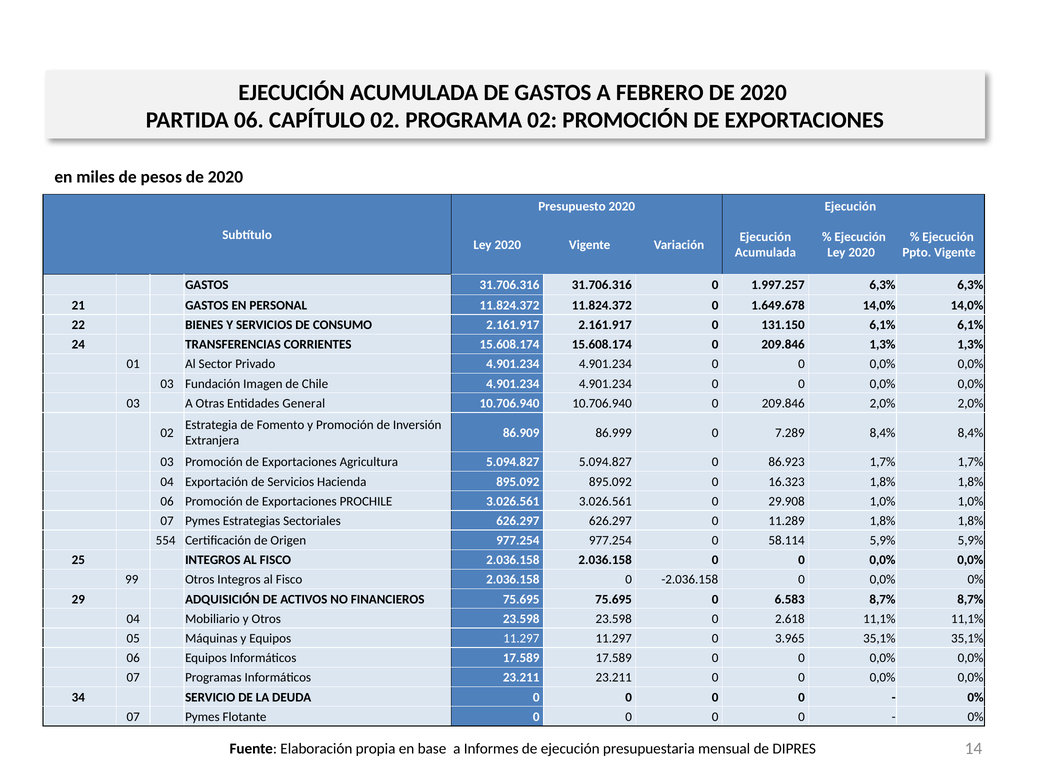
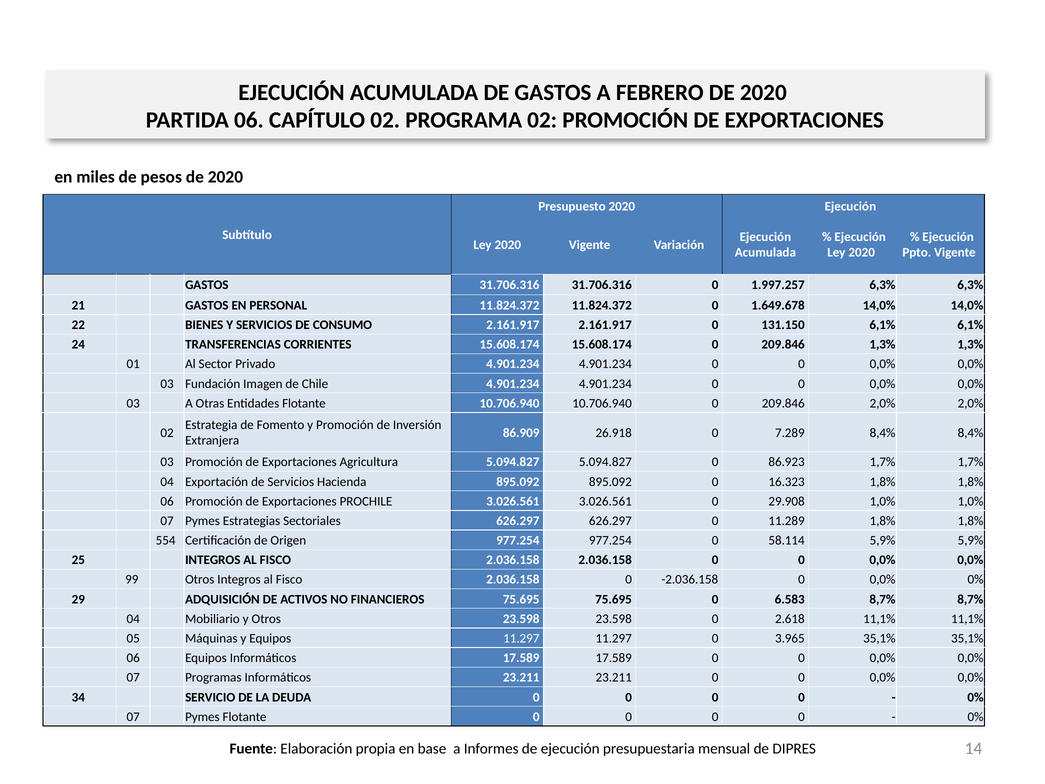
Entidades General: General -> Flotante (304, 403)
86.999: 86.999 -> 26.918 (614, 433)
